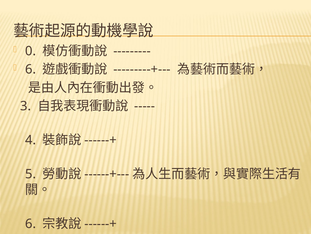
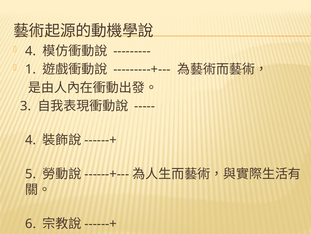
0: 0 -> 4 (31, 51)
6: 6 -> 1 (31, 69)
